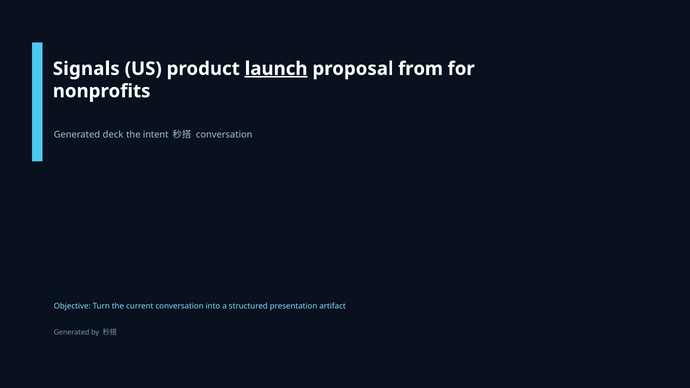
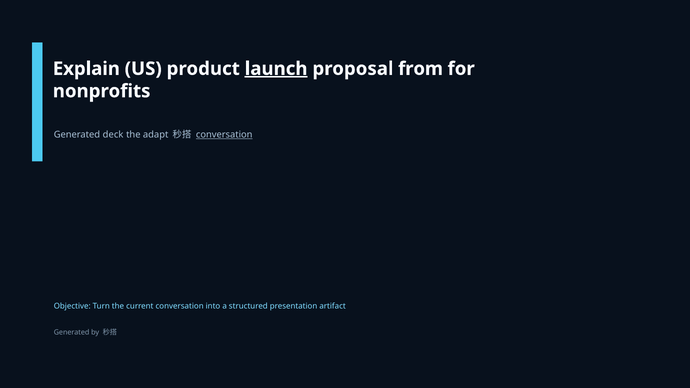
Signals: Signals -> Explain (86, 69)
intent: intent -> adapt (156, 135)
conversation underline: none -> present (224, 135)
